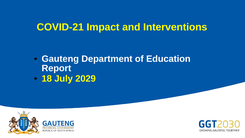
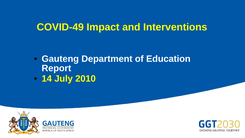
COVID-21: COVID-21 -> COVID-49 (60, 27)
18: 18 -> 14 (47, 79)
2029: 2029 -> 2010 (86, 79)
